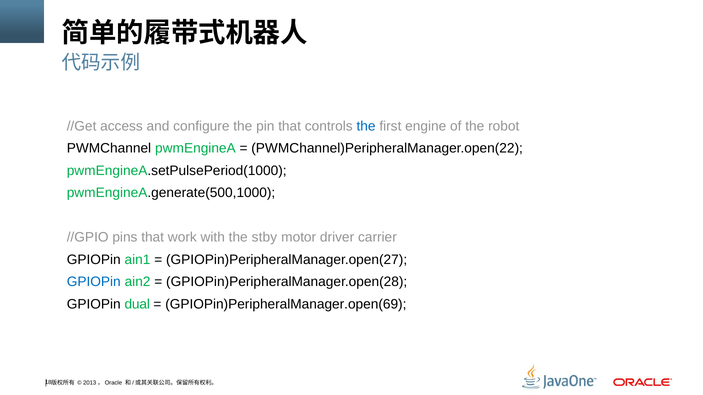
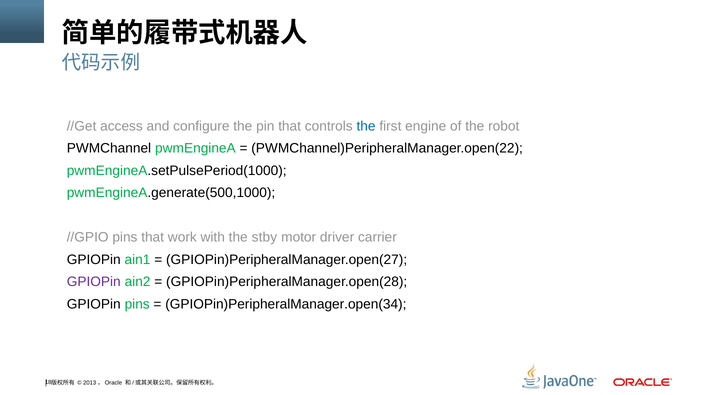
GPIOPin colour: blue -> purple (94, 282)
GPIOPin dual: dual -> pins (137, 304)
GPIOPin)PeripheralManager.open(69: GPIOPin)PeripheralManager.open(69 -> GPIOPin)PeripheralManager.open(34 (286, 304)
